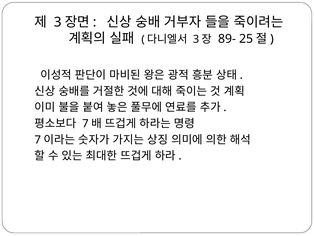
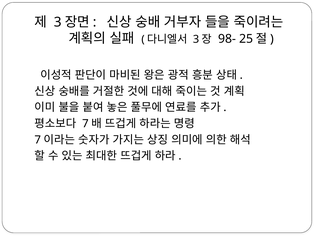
89-: 89- -> 98- (227, 39)
